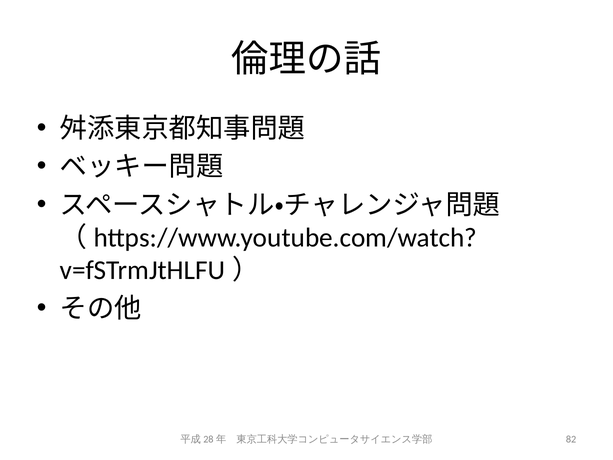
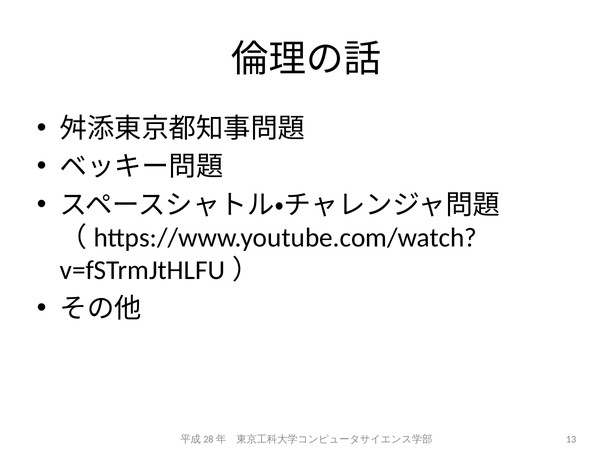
82: 82 -> 13 (571, 439)
